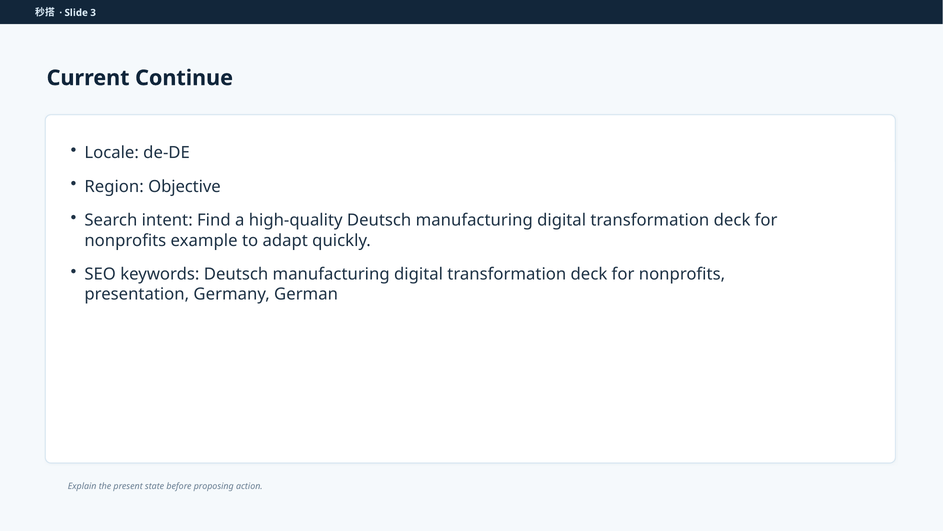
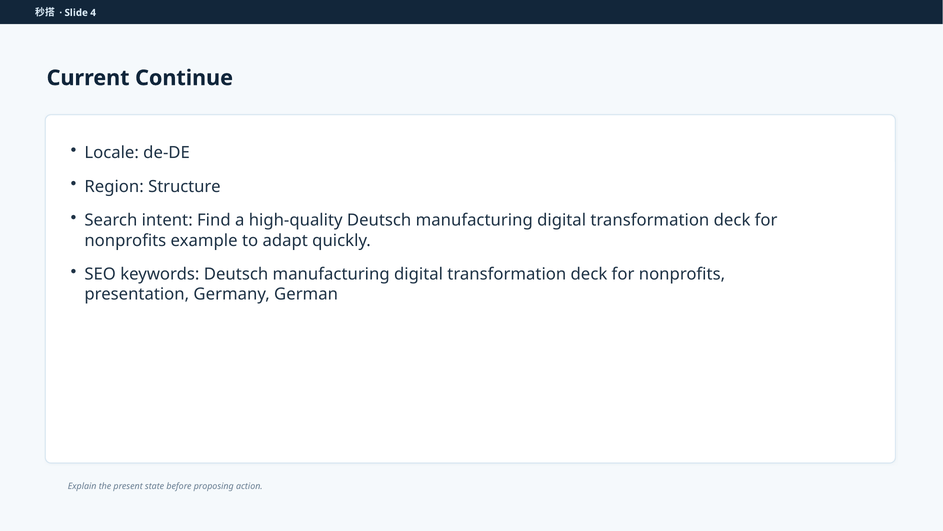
3: 3 -> 4 (93, 13)
Objective: Objective -> Structure (184, 186)
